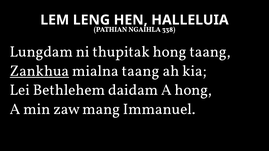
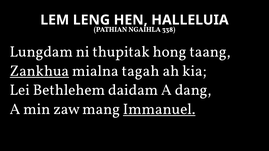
mialna taang: taang -> tagah (141, 71)
A hong: hong -> dang (193, 90)
Immanuel underline: none -> present (159, 109)
